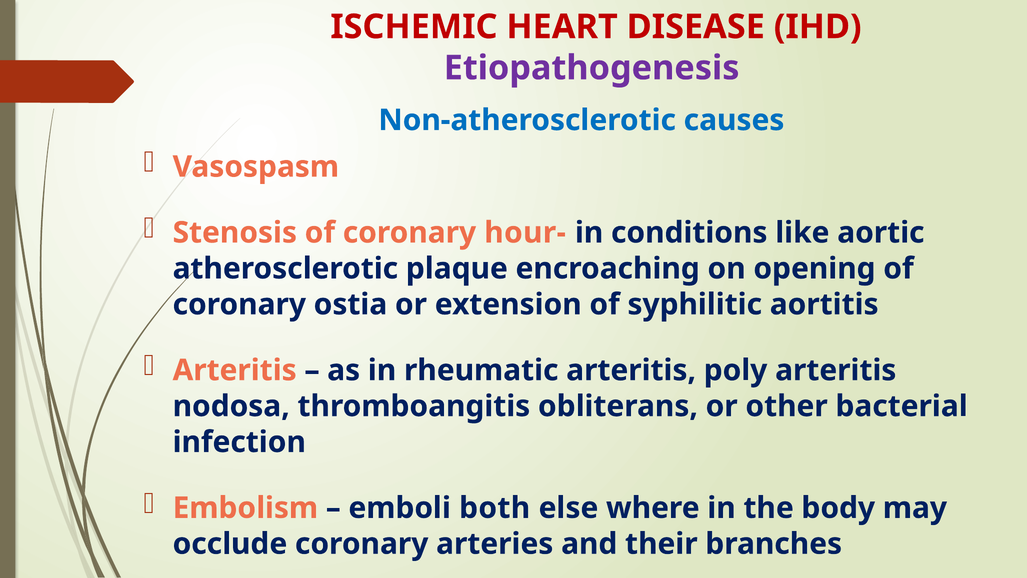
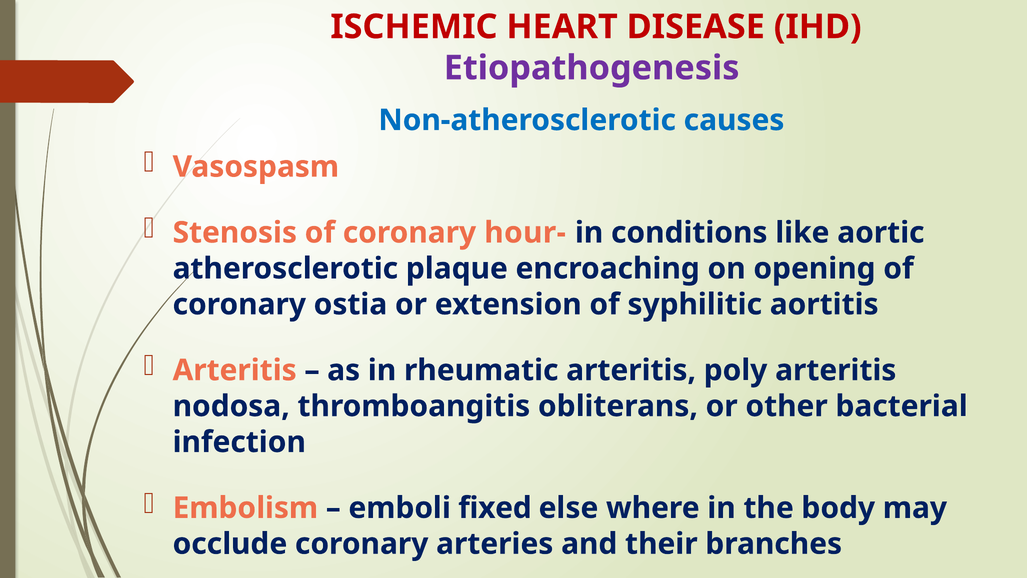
both: both -> fixed (495, 508)
